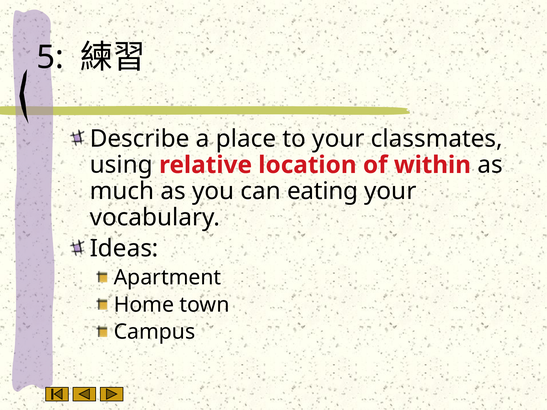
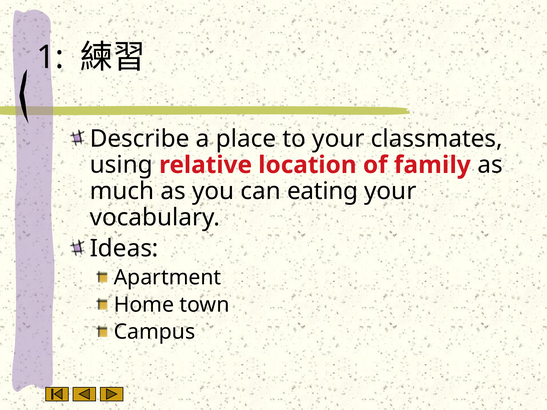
5: 5 -> 1 (50, 57)
within: within -> family (432, 165)
